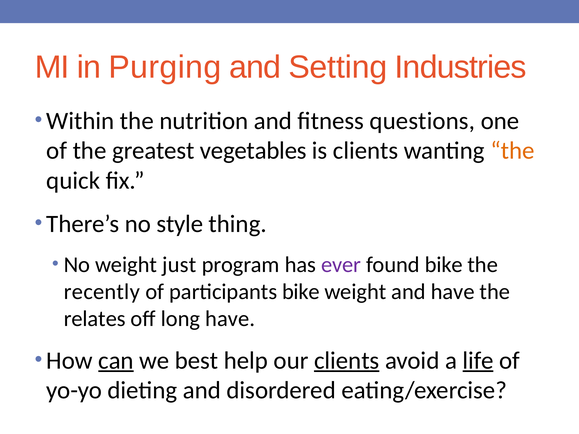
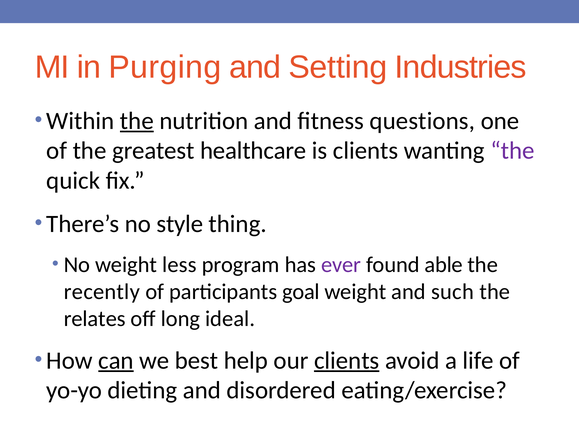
the underline: none -> present (137, 121)
vegetables: vegetables -> healthcare (253, 151)
the colour: orange -> purple (512, 151)
just: just -> less (179, 265)
found bike: bike -> able (444, 265)
participants bike: bike -> goal (301, 292)
and have: have -> such (453, 292)
long have: have -> ideal (230, 319)
life underline: present -> none (478, 361)
